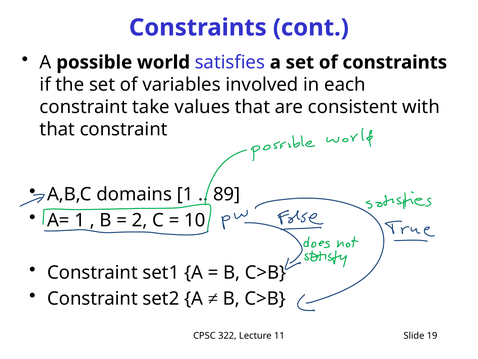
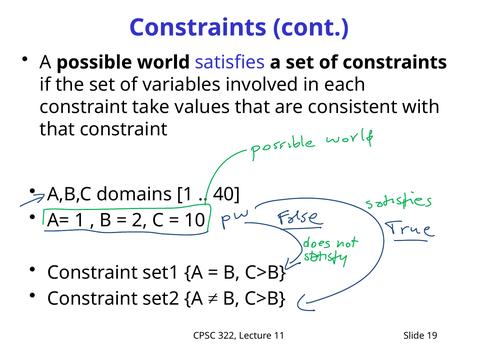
89: 89 -> 40 (227, 194)
